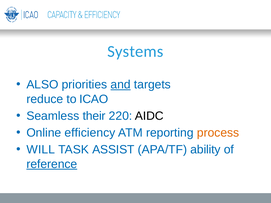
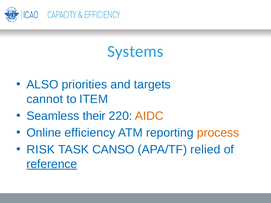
and underline: present -> none (121, 85)
reduce: reduce -> cannot (45, 99)
ICAO: ICAO -> ITEM (94, 99)
AIDC colour: black -> orange (149, 116)
WILL: WILL -> RISK (41, 150)
ASSIST: ASSIST -> CANSO (113, 150)
ability: ability -> relied (205, 150)
